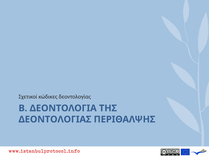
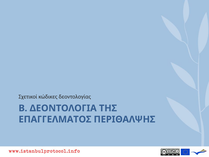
ΔΕΟΝΤΟΛΟΓΙΑΣ: ΔΕΟΝΤΟΛΟΓΙΑΣ -> ΕΠΑΓΓΕΛΜΑΤΟΣ (55, 119)
